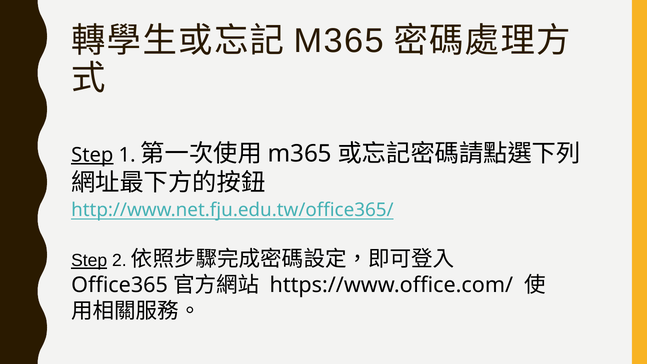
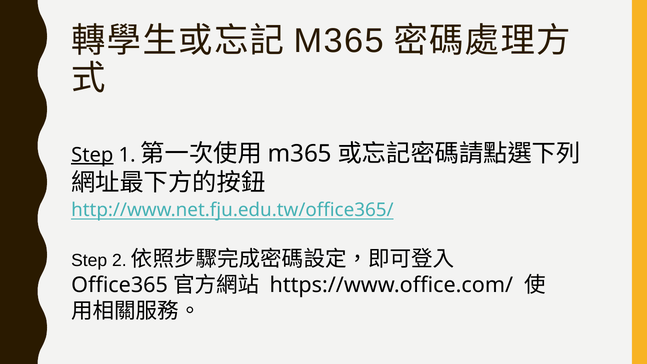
Step underline: present -> none (89, 261)
